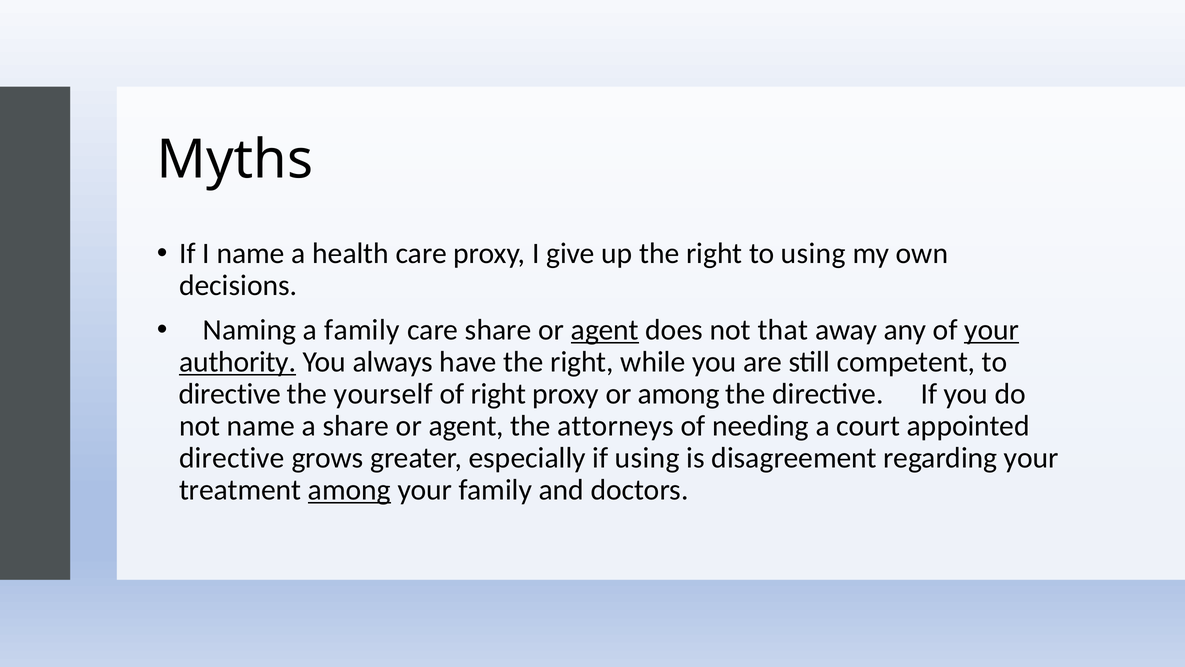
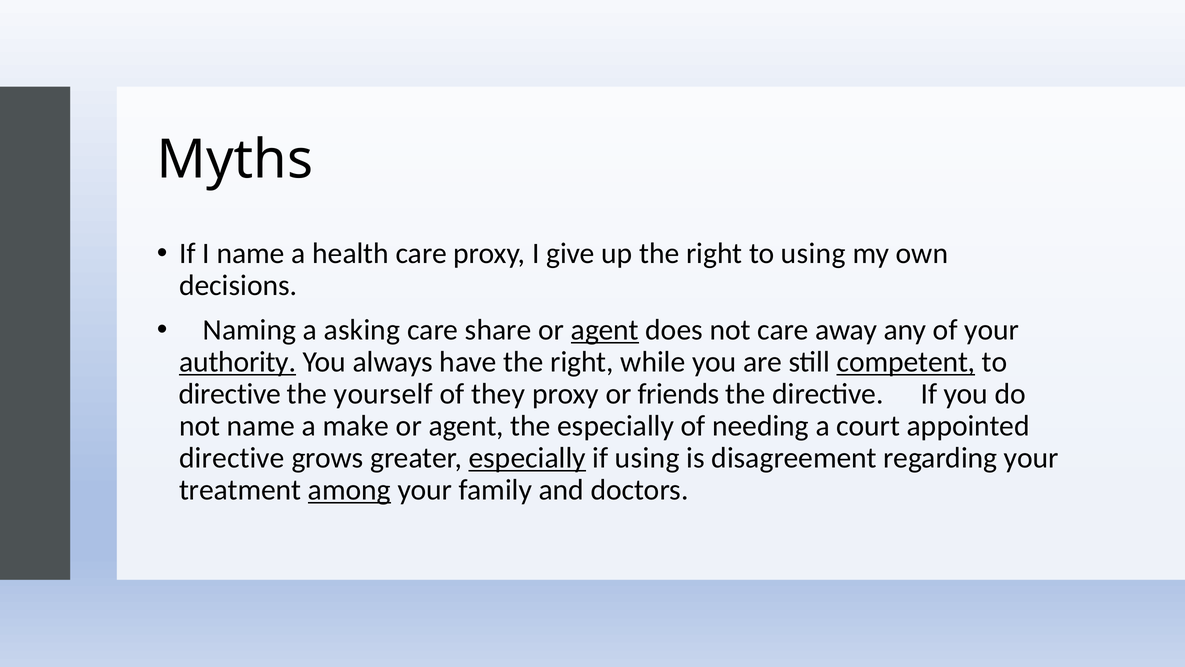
a family: family -> asking (362, 330)
not that: that -> care (783, 330)
your underline: present -> none (992, 330)
competent underline: none -> present (906, 362)
of right: right -> they (498, 394)
or among: among -> friends (679, 394)
a share: share -> make (356, 426)
the attorneys: attorneys -> especially (616, 426)
especially underline: none -> present (527, 458)
